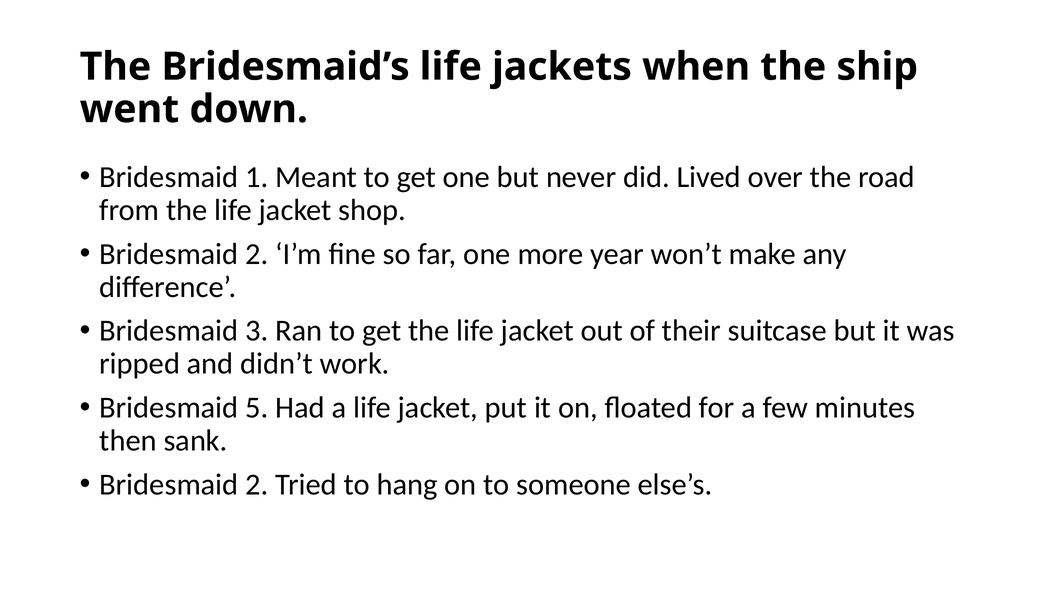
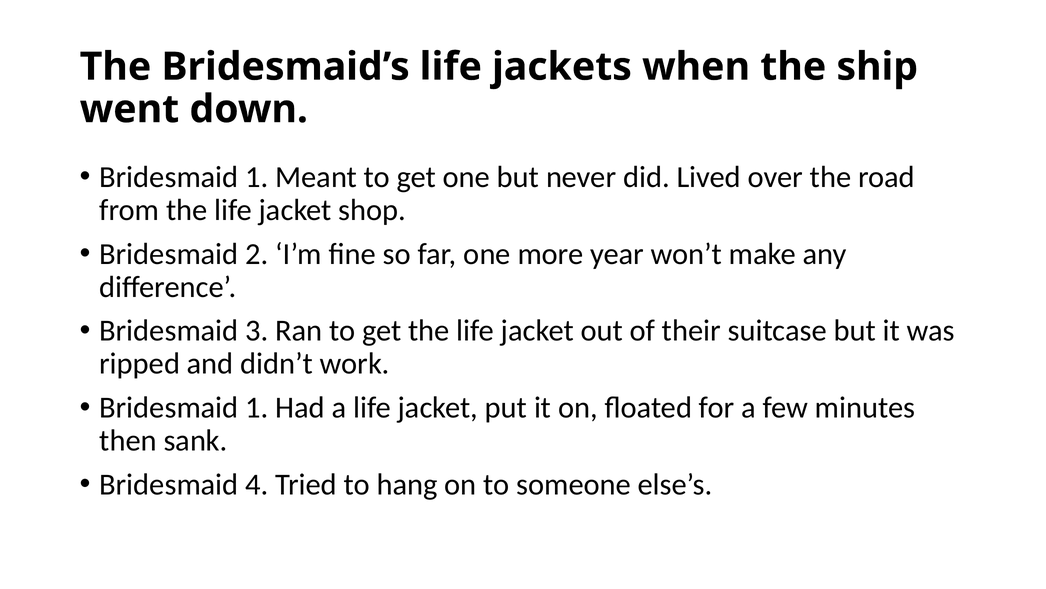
5: 5 -> 1 (257, 407)
2: 2 -> 4 (257, 484)
